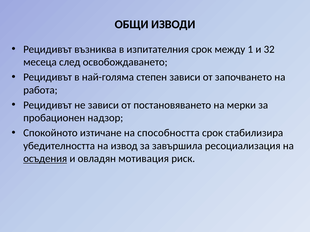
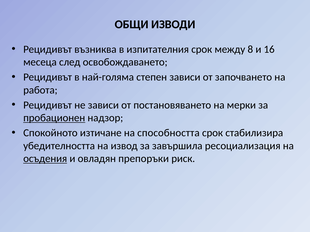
1: 1 -> 8 (250, 49)
32: 32 -> 16 (269, 49)
пробационен underline: none -> present (54, 118)
мотивация: мотивация -> препоръки (144, 159)
